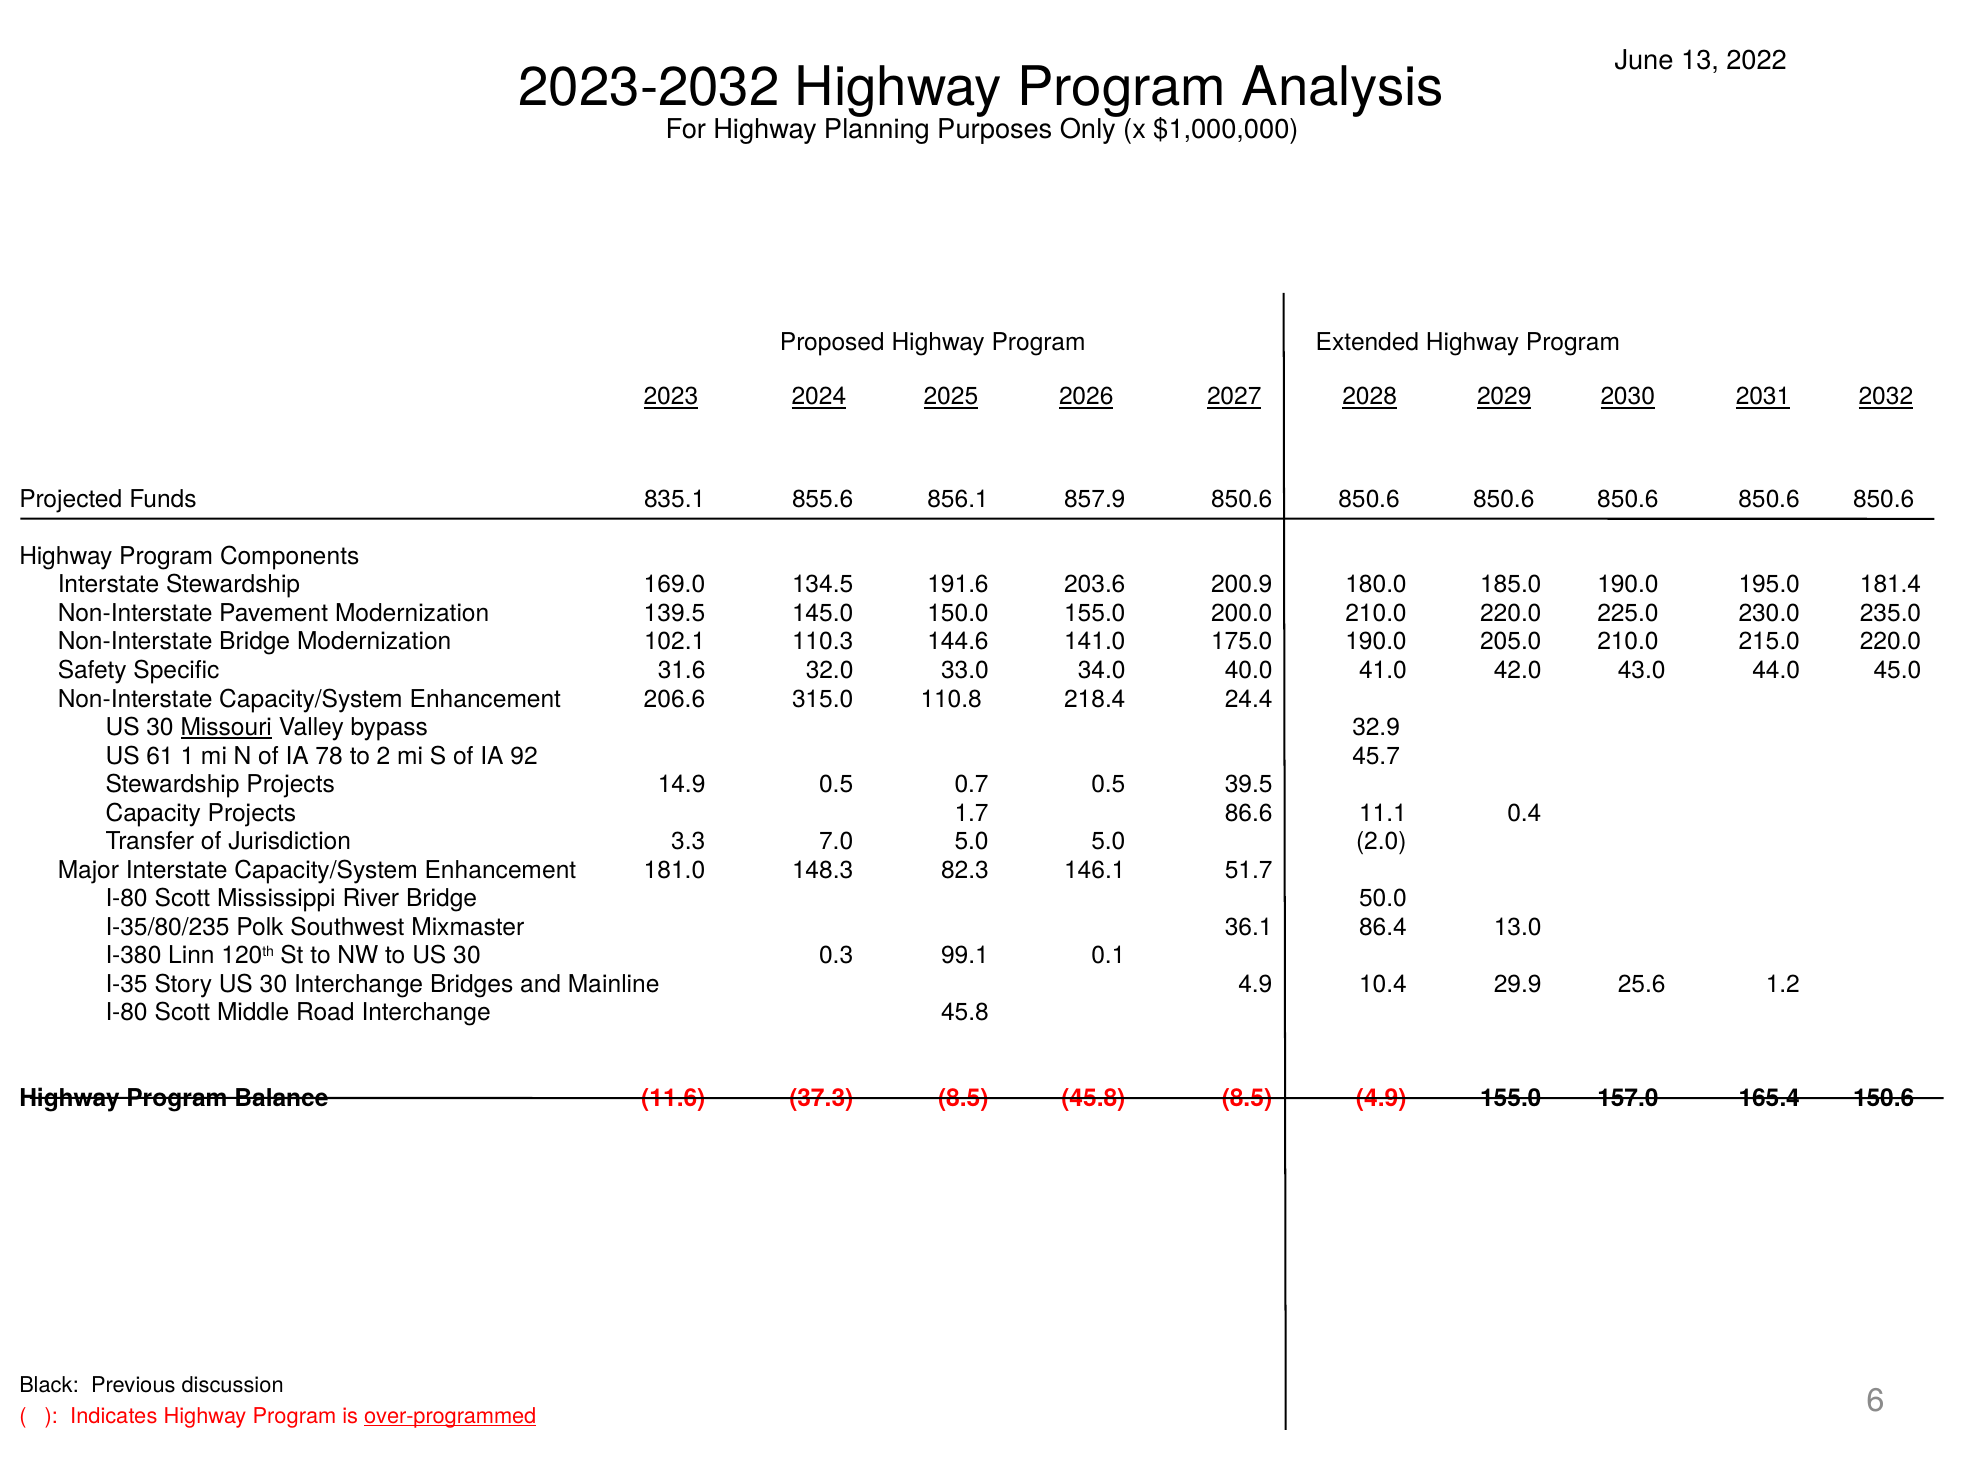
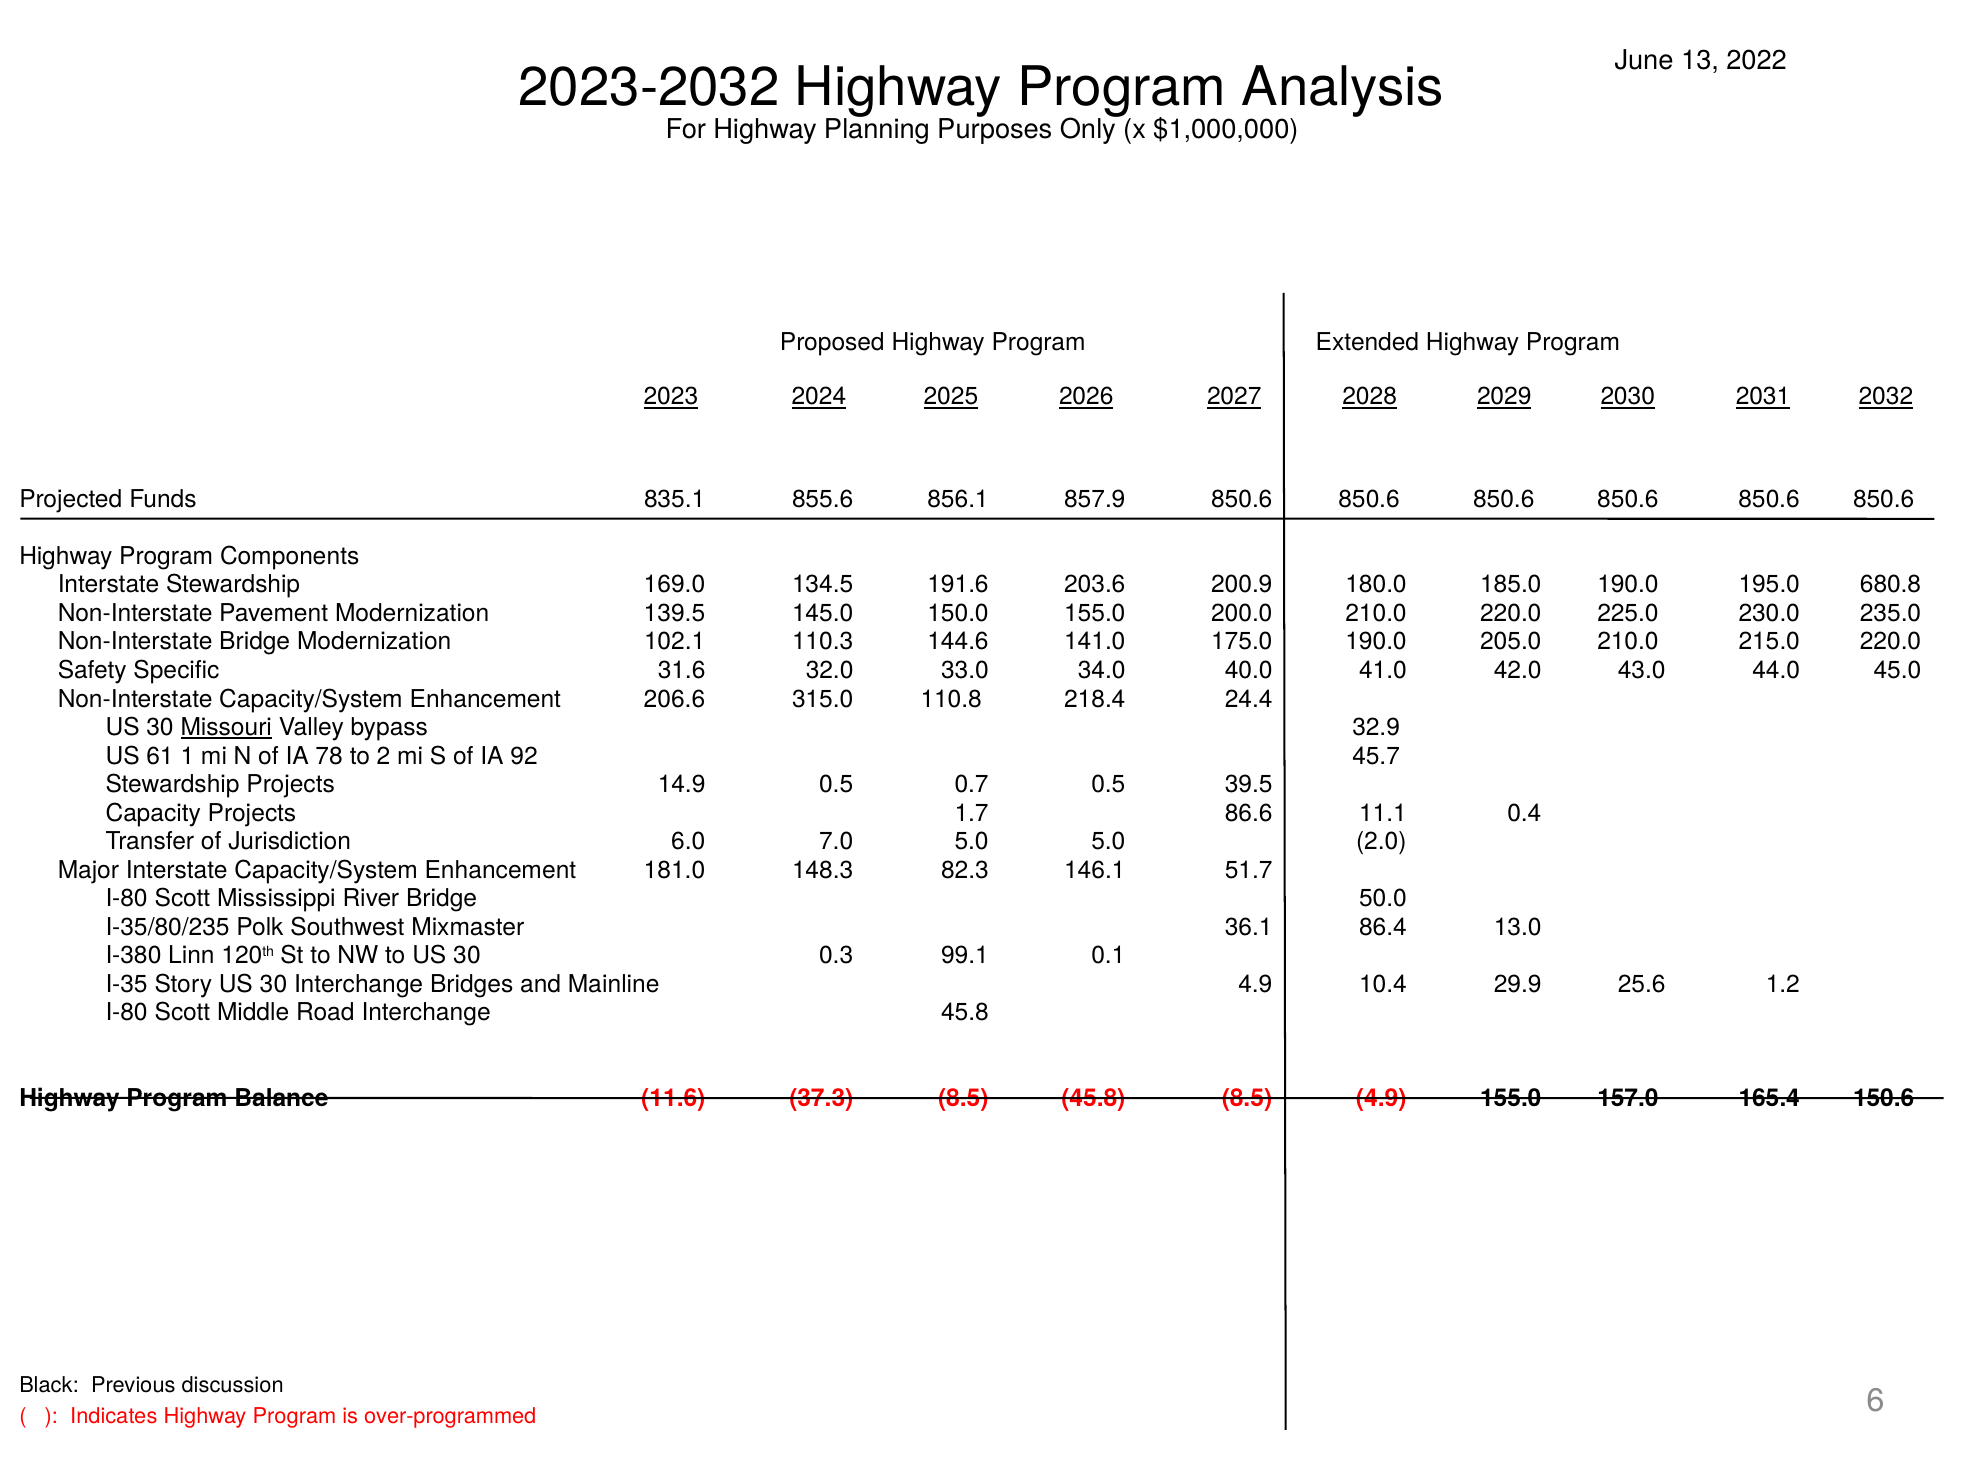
181.4: 181.4 -> 680.8 (1891, 585)
3.3: 3.3 -> 6.0 (688, 842)
over-programmed underline: present -> none (450, 1416)
